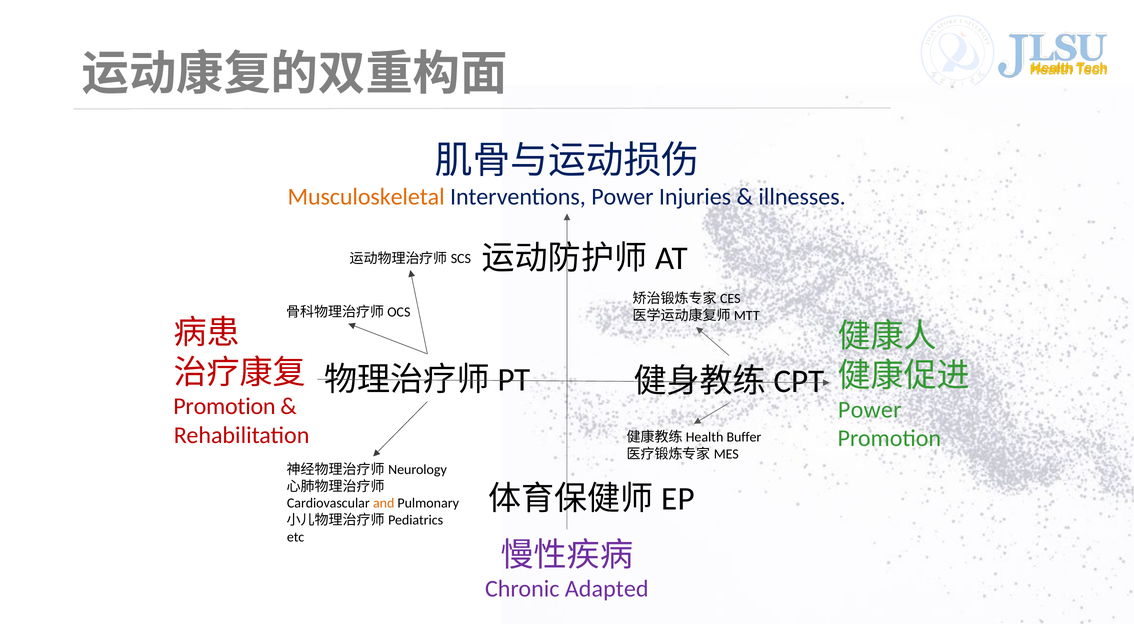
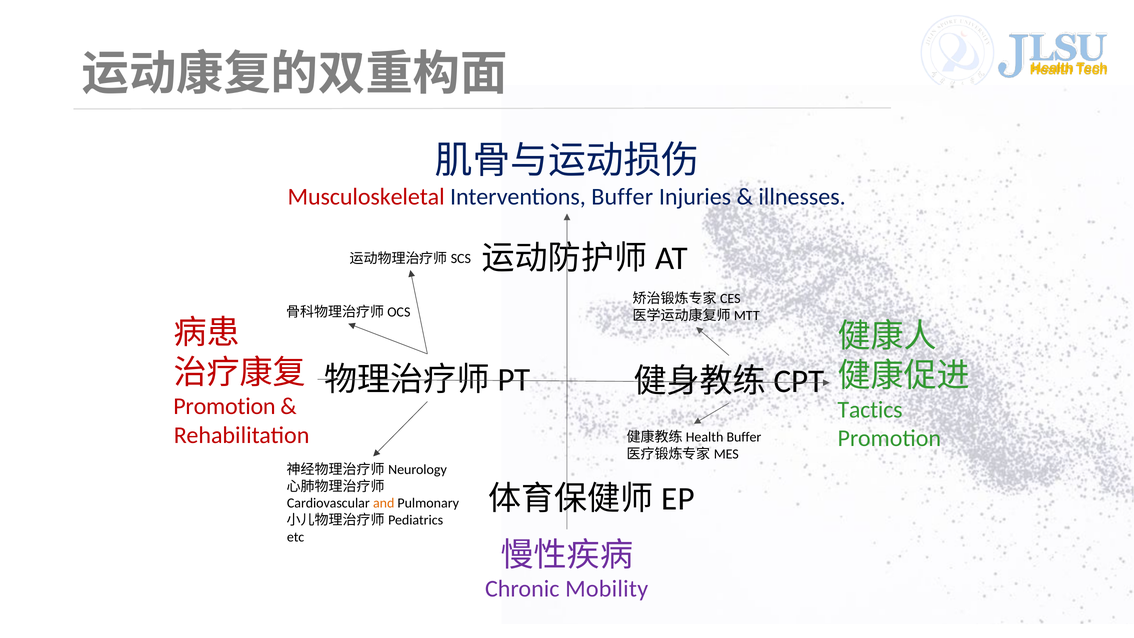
Musculoskeletal colour: orange -> red (366, 197)
Interventions Power: Power -> Buffer (622, 197)
Power: Power -> Tactics (870, 410)
Adapted: Adapted -> Mobility (607, 589)
